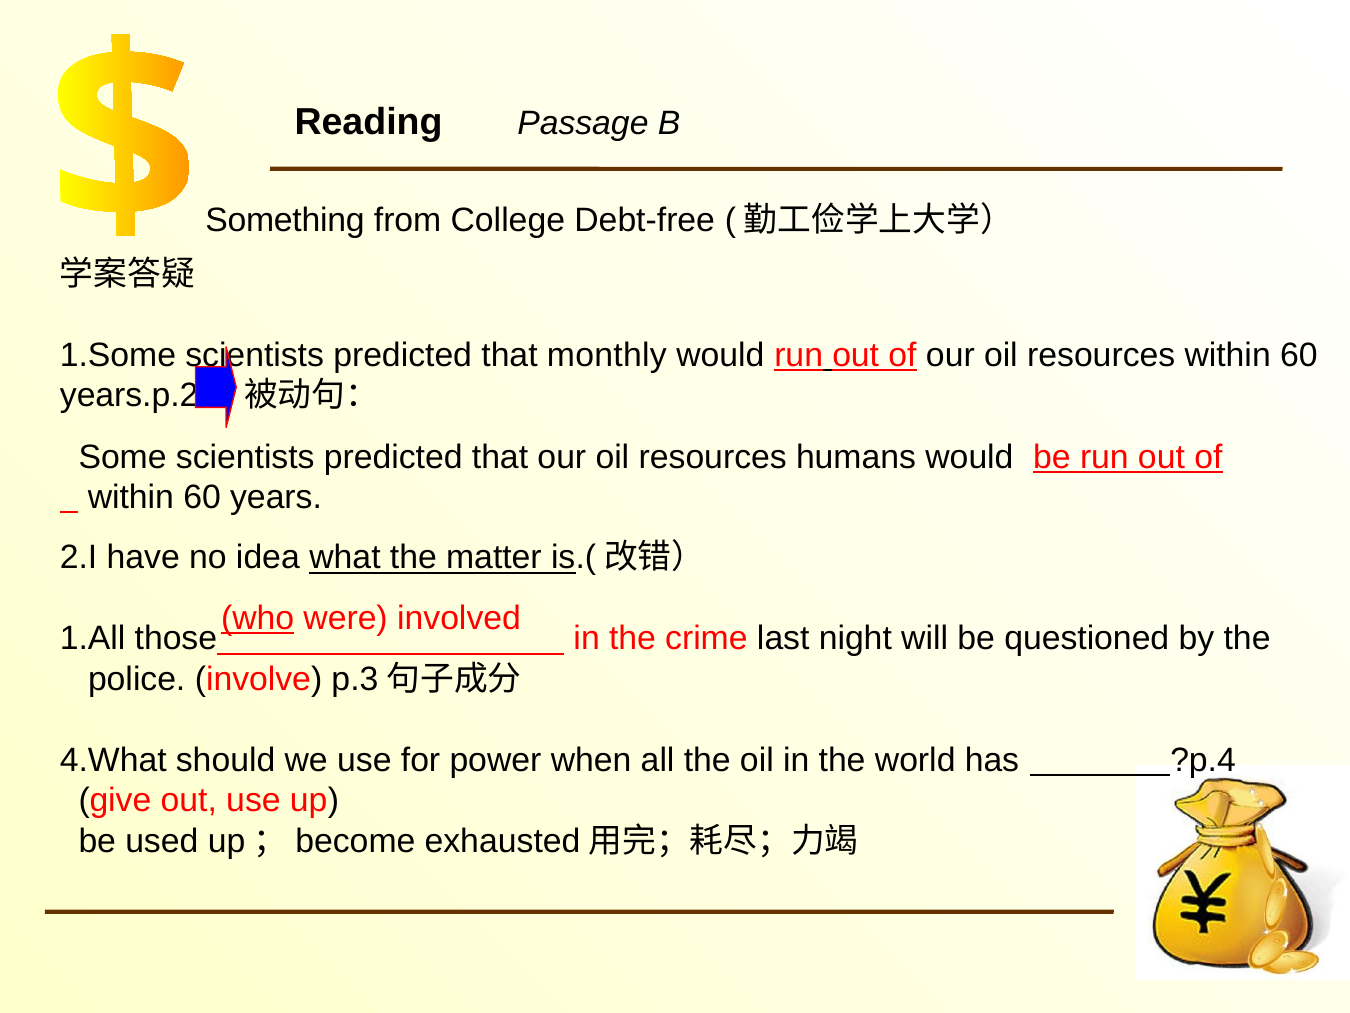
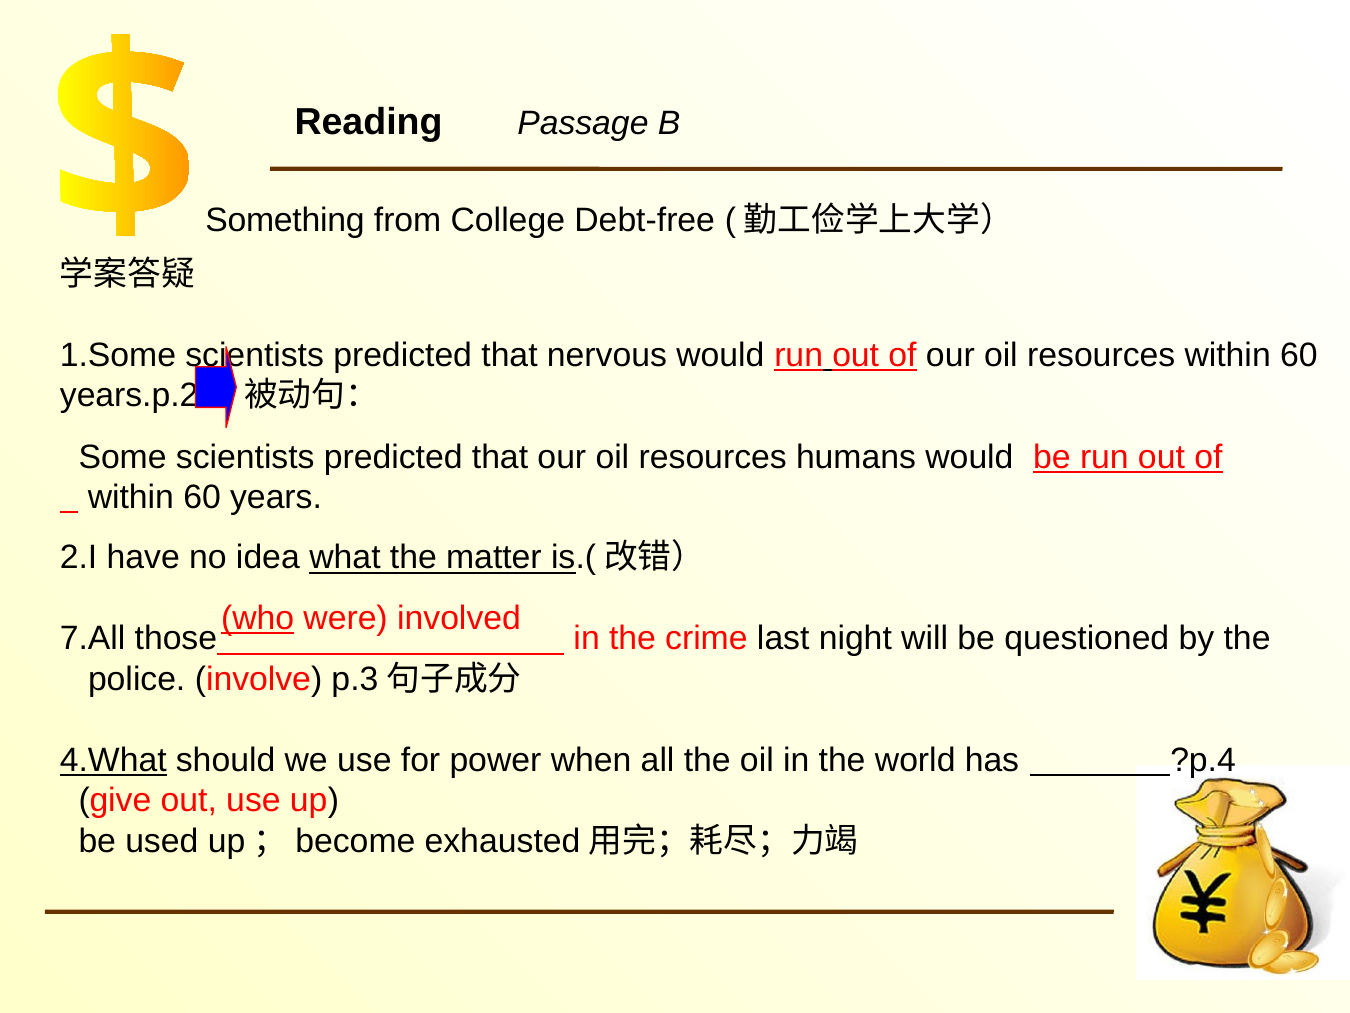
monthly: monthly -> nervous (607, 355)
1.All: 1.All -> 7.All (93, 638)
4.What underline: none -> present (113, 760)
